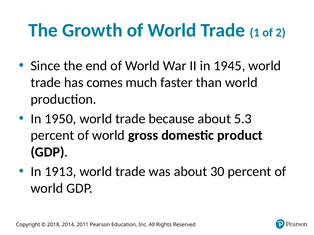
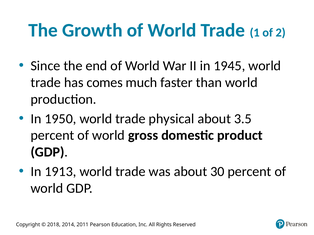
because: because -> physical (172, 119)
5.3: 5.3 -> 3.5 (243, 119)
